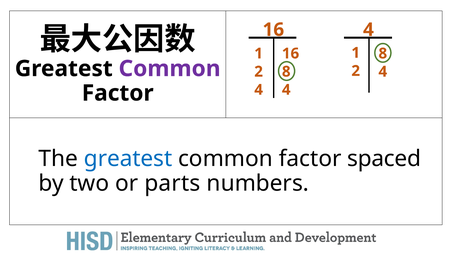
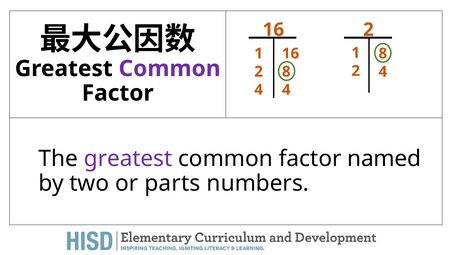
16 4: 4 -> 2 (368, 30)
greatest colour: blue -> purple (128, 159)
spaced: spaced -> named (384, 159)
